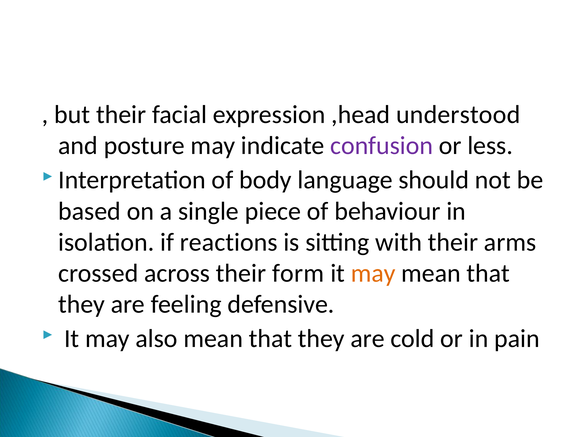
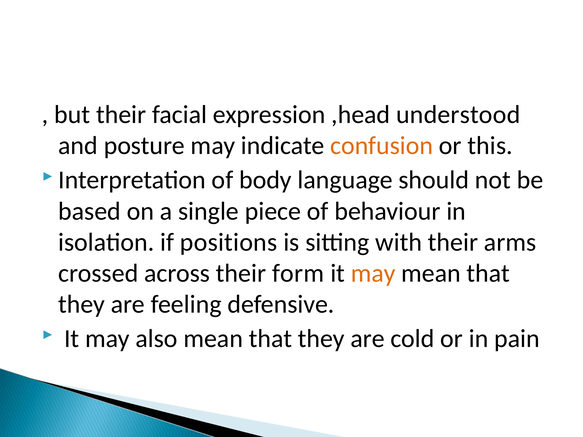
confusion colour: purple -> orange (382, 146)
less: less -> this (490, 146)
reactions: reactions -> positions (229, 242)
